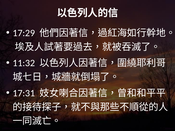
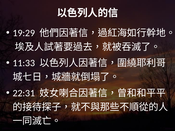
17:29: 17:29 -> 19:29 (24, 33)
11:32: 11:32 -> 11:33 (24, 63)
17:31: 17:31 -> 22:31 (24, 93)
